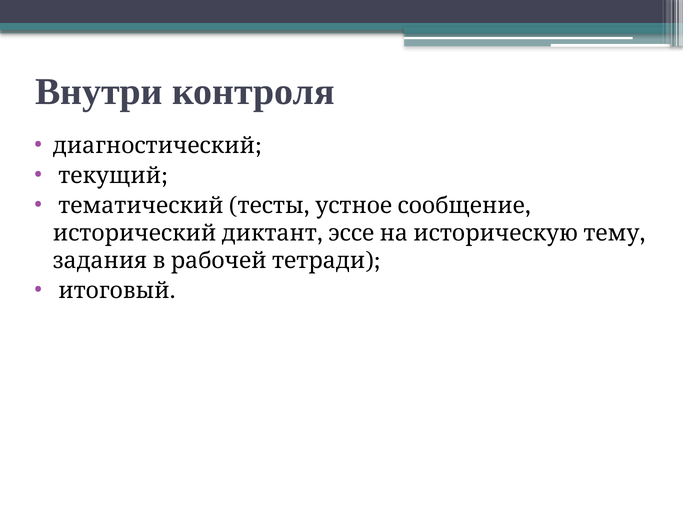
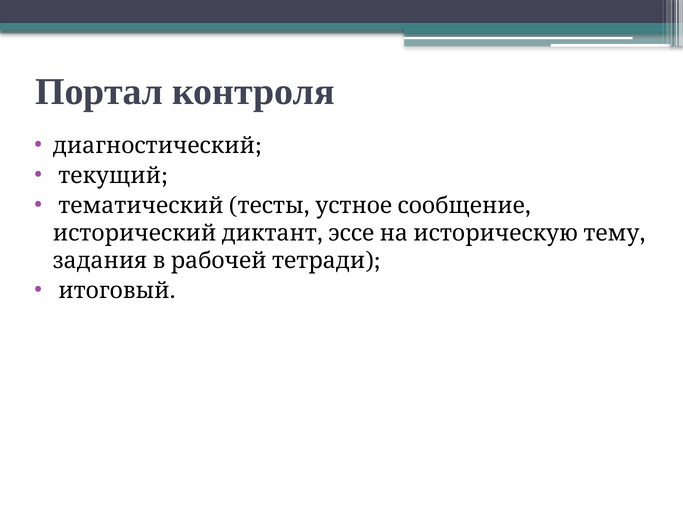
Внутри: Внутри -> Портал (99, 92)
